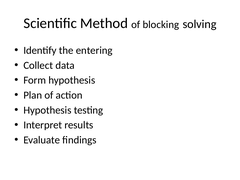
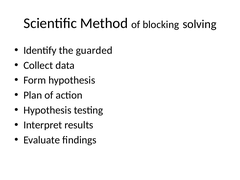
entering: entering -> guarded (94, 50)
